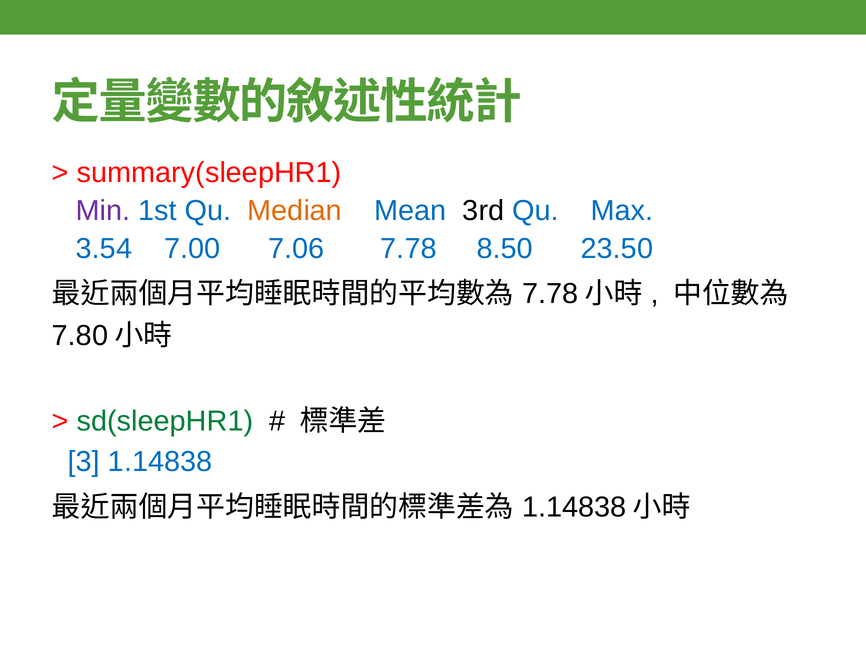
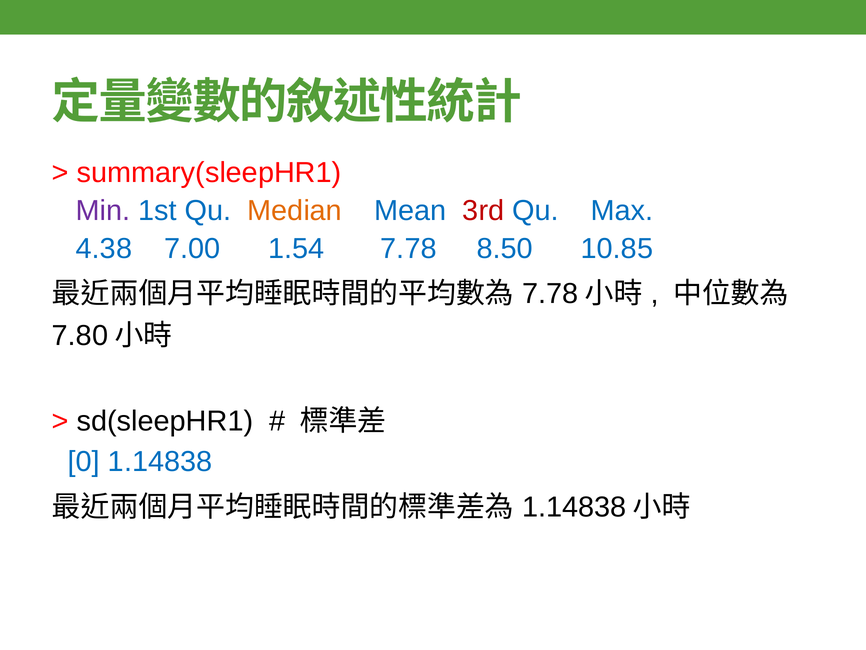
3rd colour: black -> red (483, 210)
3.54: 3.54 -> 4.38 (104, 248)
7.06: 7.06 -> 1.54 (296, 248)
23.50: 23.50 -> 10.85 (617, 248)
sd(sleepHR1 colour: green -> black (165, 421)
3: 3 -> 0 (84, 461)
